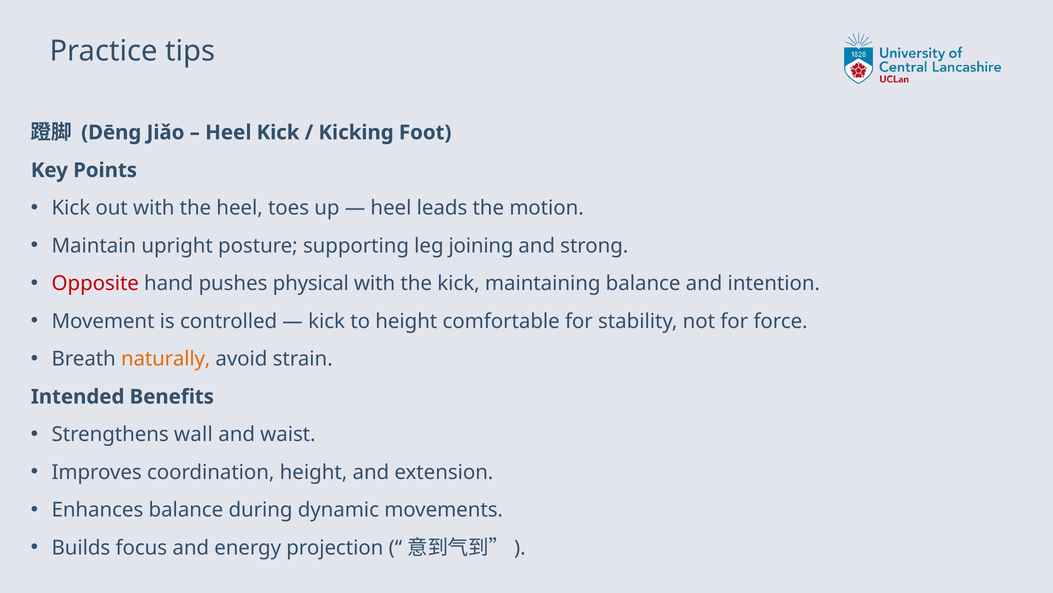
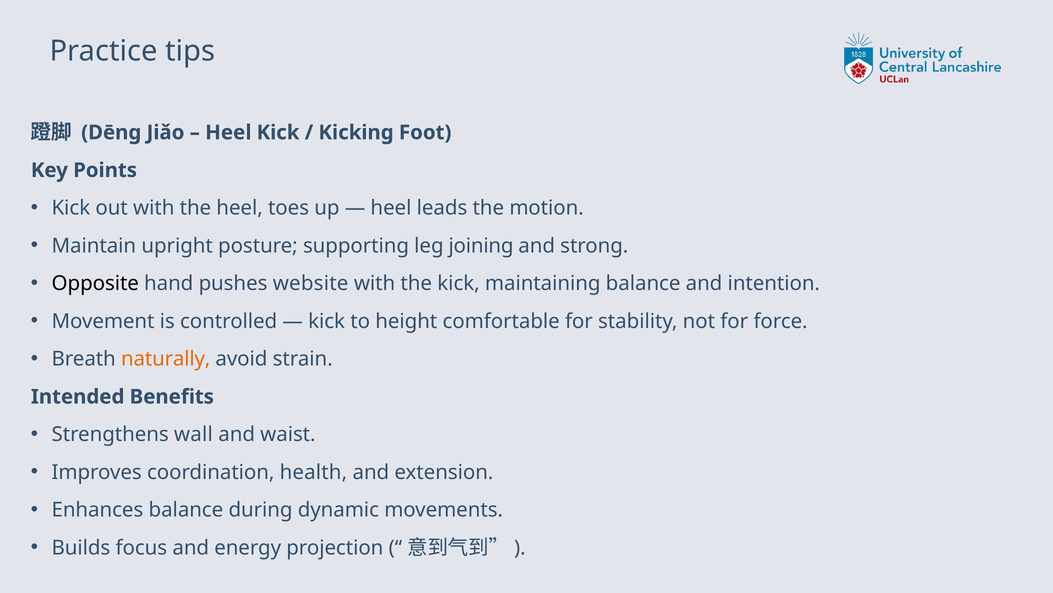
Opposite colour: red -> black (95, 283)
physical: physical -> website (311, 283)
coordination height: height -> health (313, 472)
